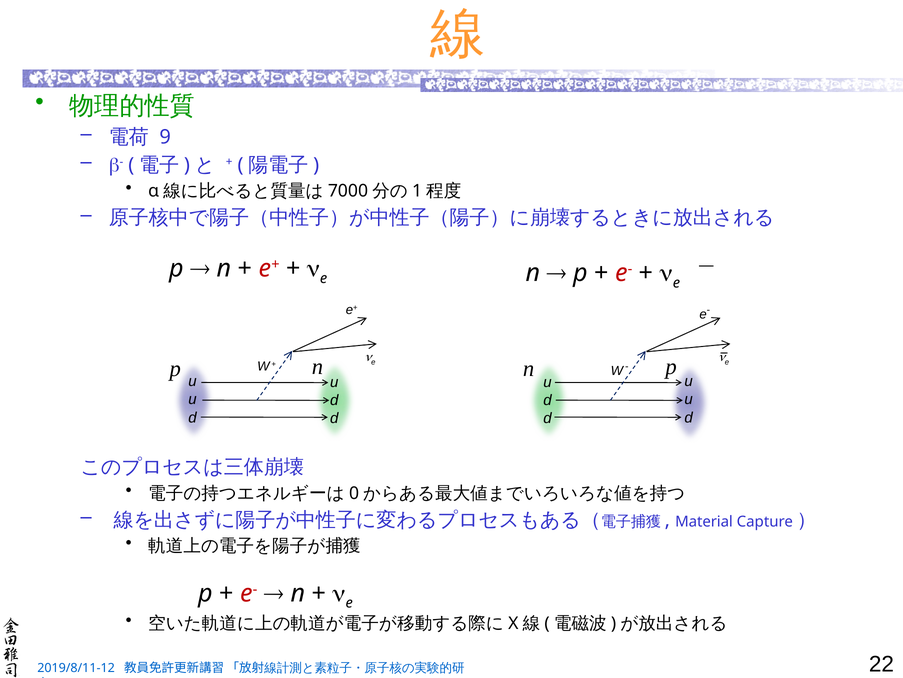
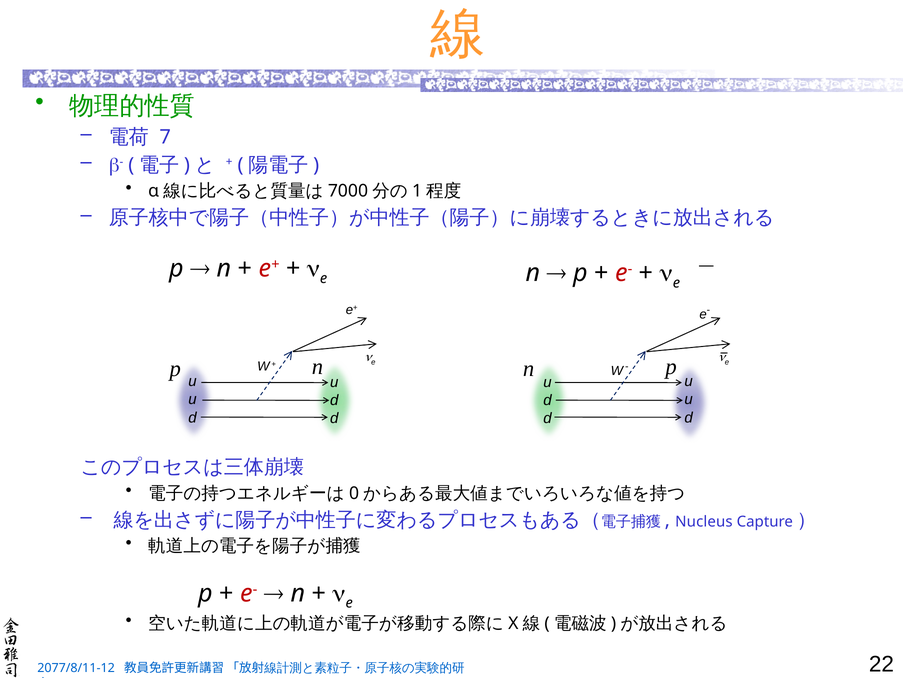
9: 9 -> 7 (165, 137)
Material: Material -> Nucleus (704, 521)
2019/8/11-12: 2019/8/11-12 -> 2077/8/11-12 (76, 668)
